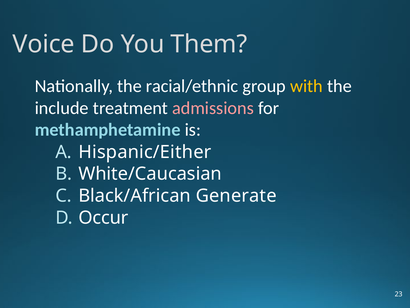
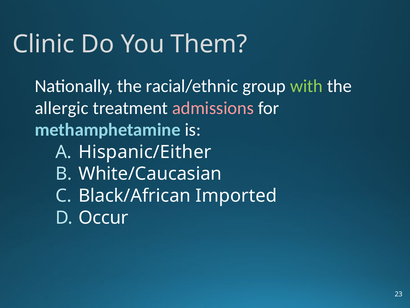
Voice: Voice -> Clinic (44, 44)
with colour: yellow -> light green (306, 86)
include: include -> allergic (62, 108)
Generate: Generate -> Imported (236, 196)
